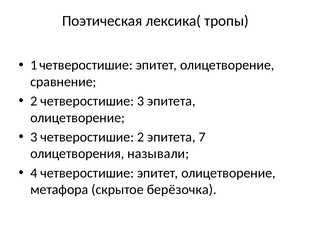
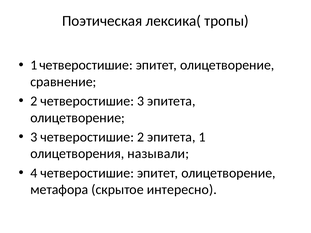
эпитета 7: 7 -> 1 (202, 137)
берёзочка: берёзочка -> интересно (182, 190)
